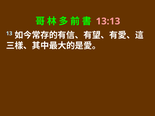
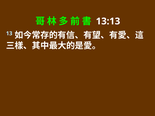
13:13 colour: pink -> white (108, 21)
